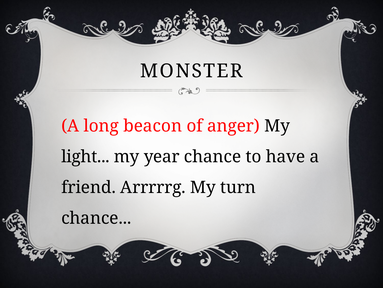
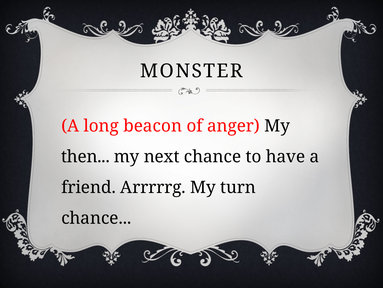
light: light -> then (85, 156)
year: year -> next (162, 156)
